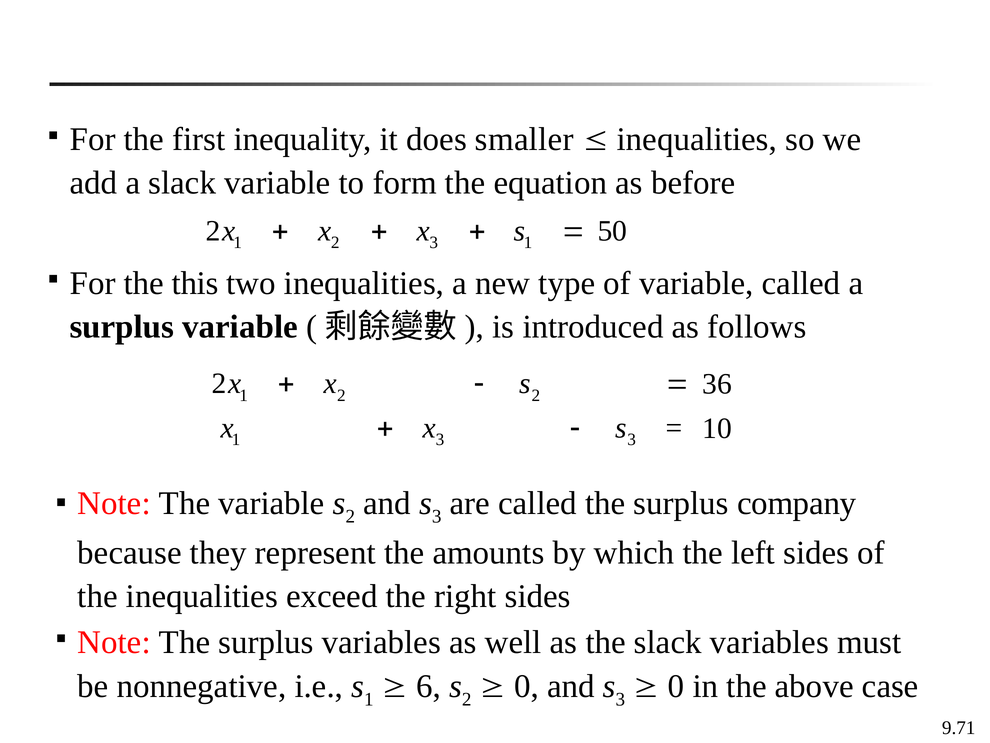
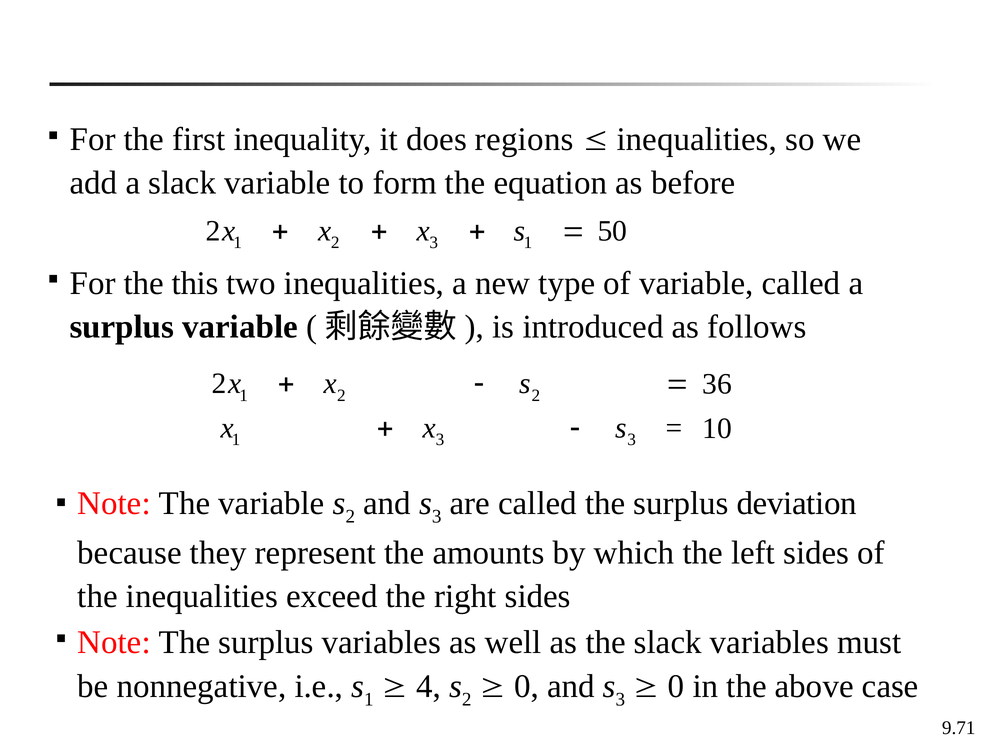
smaller: smaller -> regions (524, 139)
company: company -> deviation (797, 503)
6: 6 -> 4 (429, 686)
